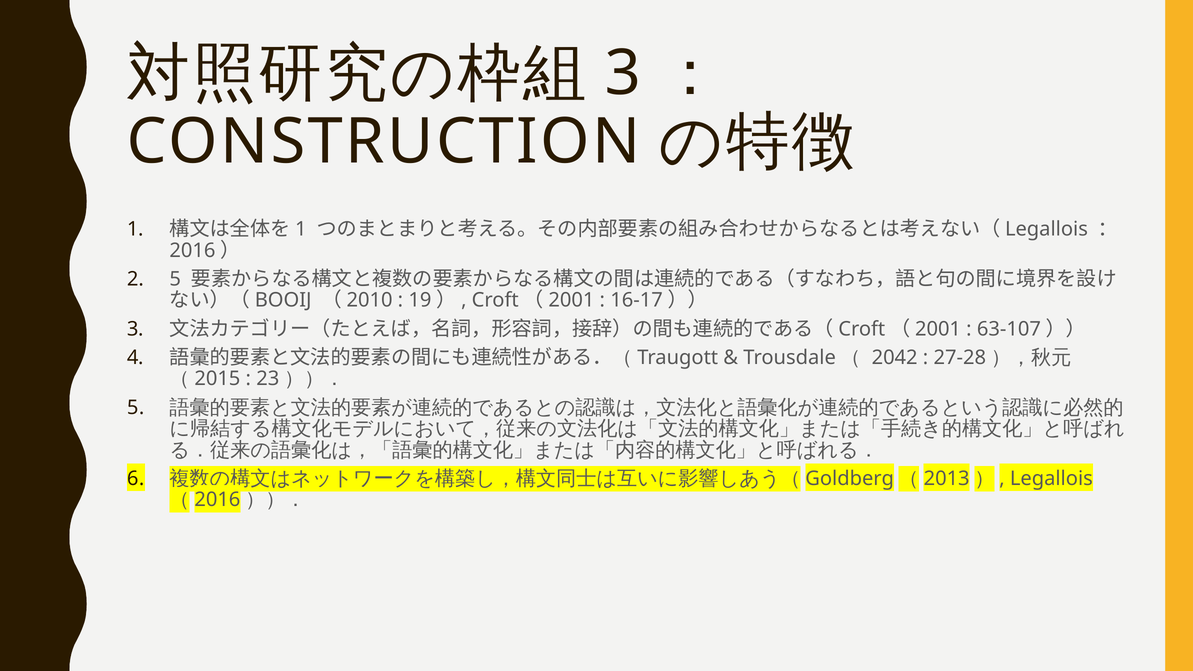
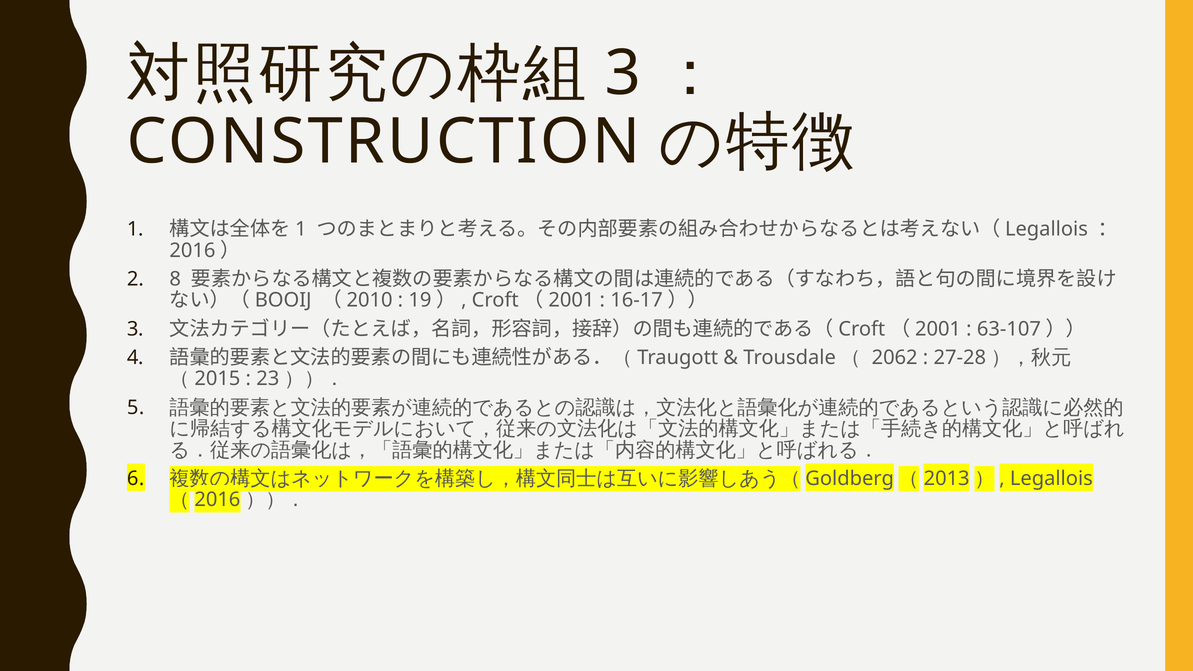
5: 5 -> 8 (175, 279)
2042: 2042 -> 2062 (895, 358)
